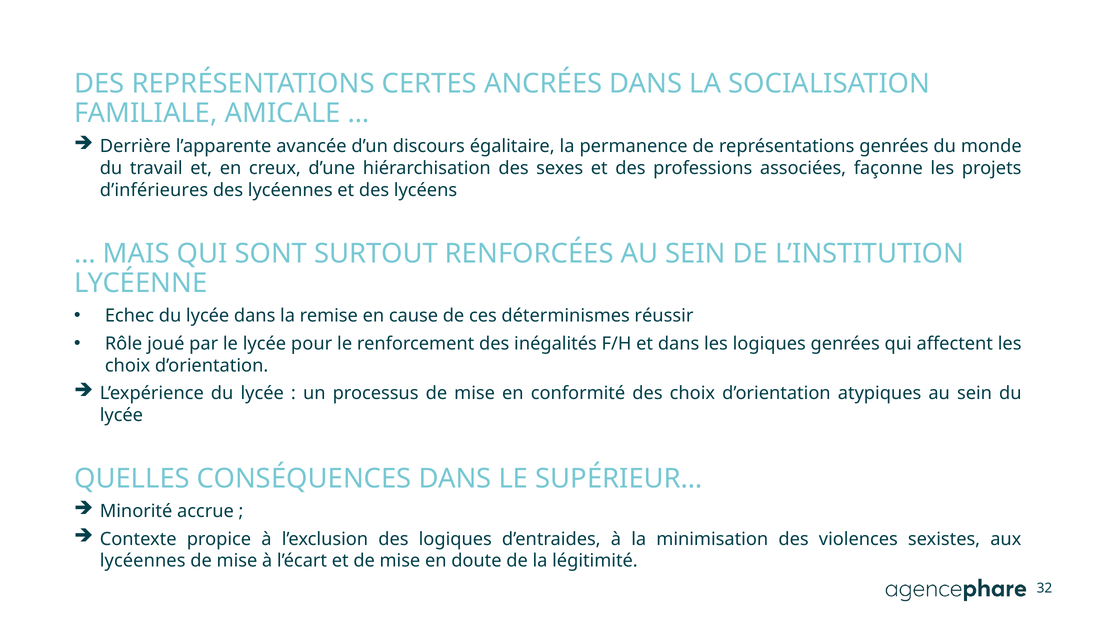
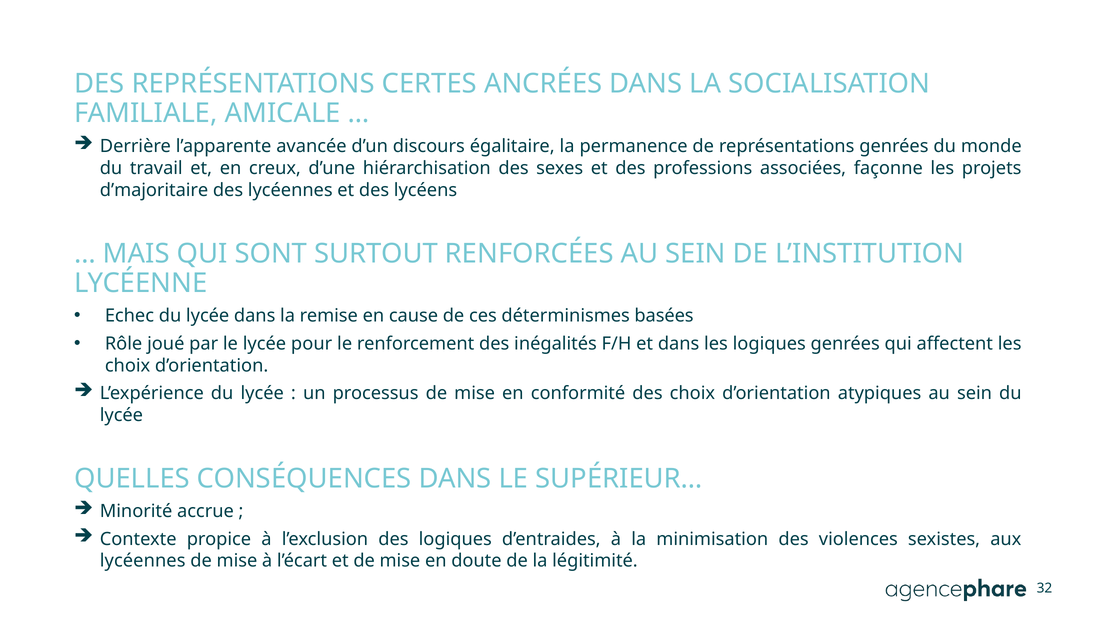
d’inférieures: d’inférieures -> d’majoritaire (154, 190)
réussir: réussir -> basées (664, 316)
